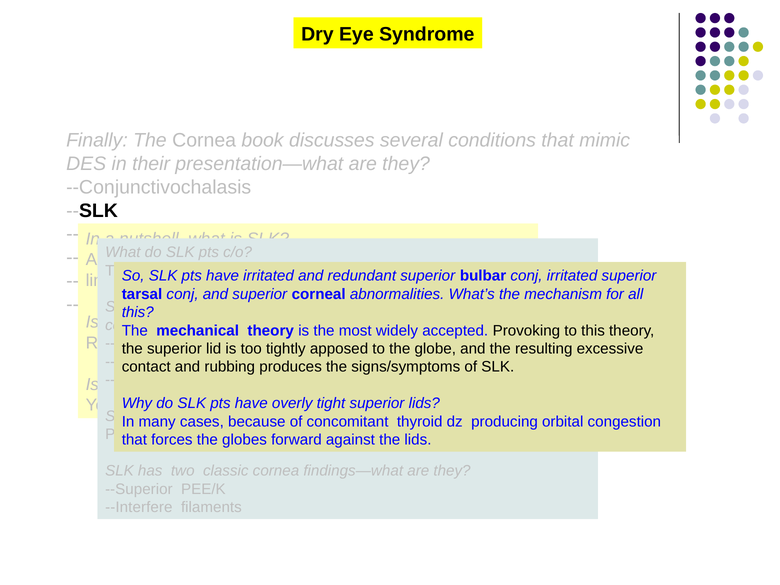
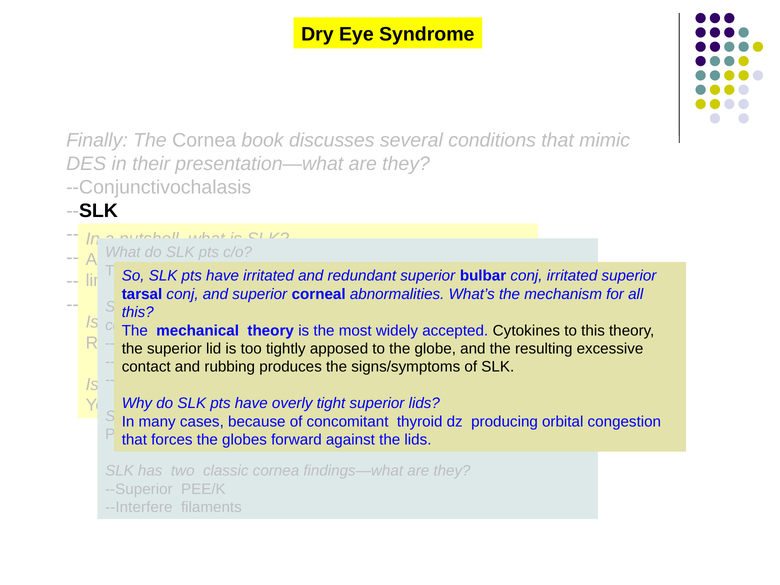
Provoking: Provoking -> Cytokines (526, 331)
